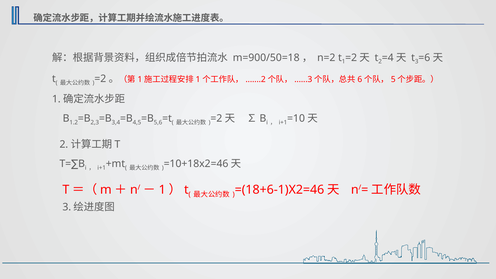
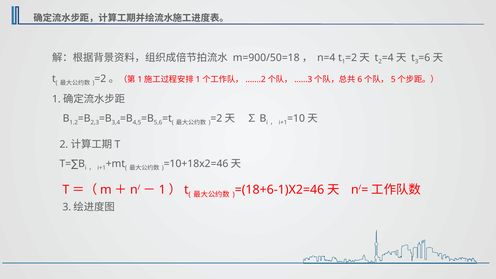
n=2: n=2 -> n=4 (326, 58)
